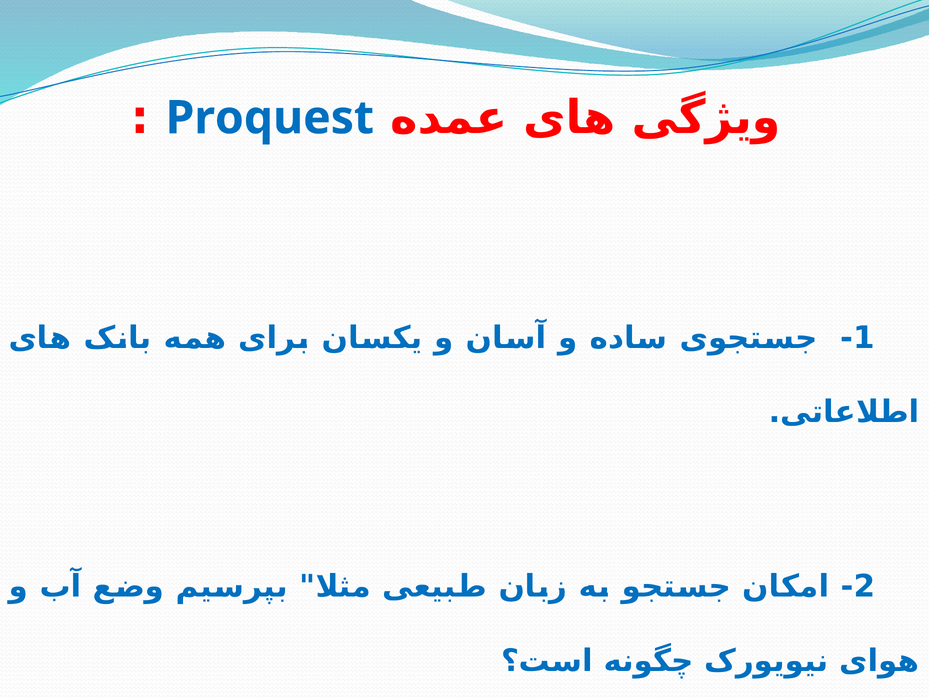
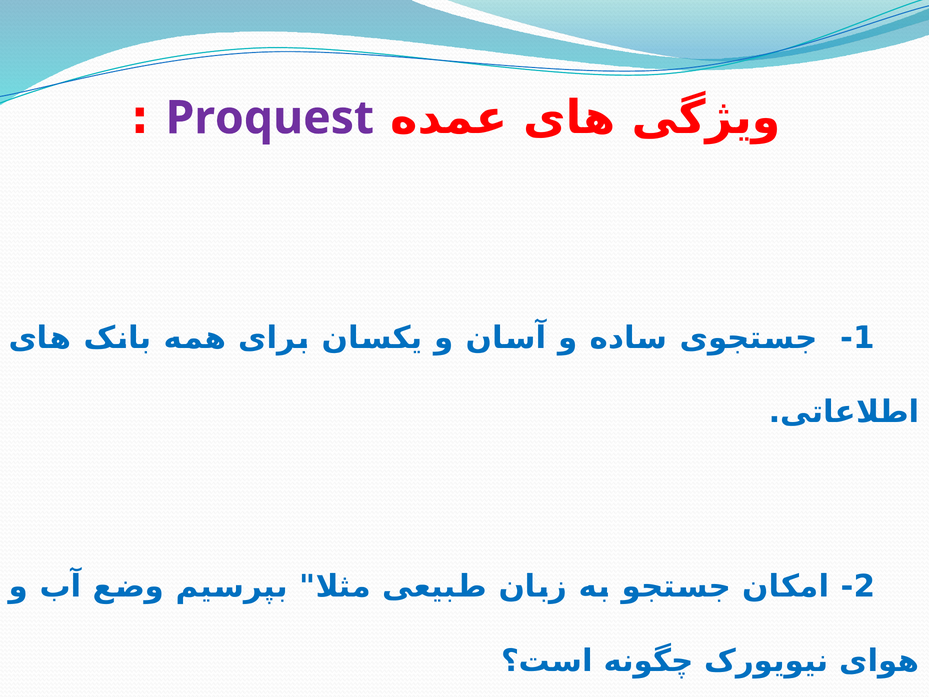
Proquest colour: blue -> purple (270, 118)
